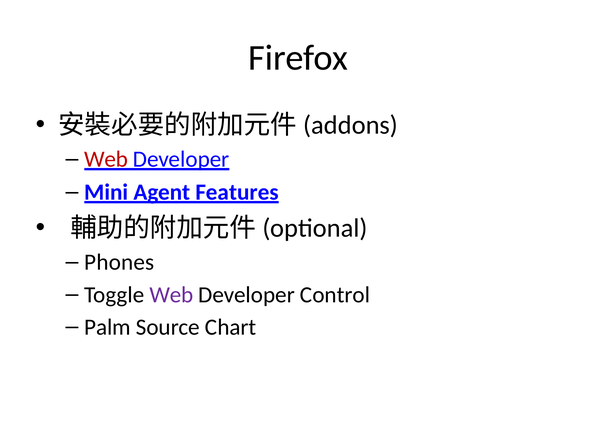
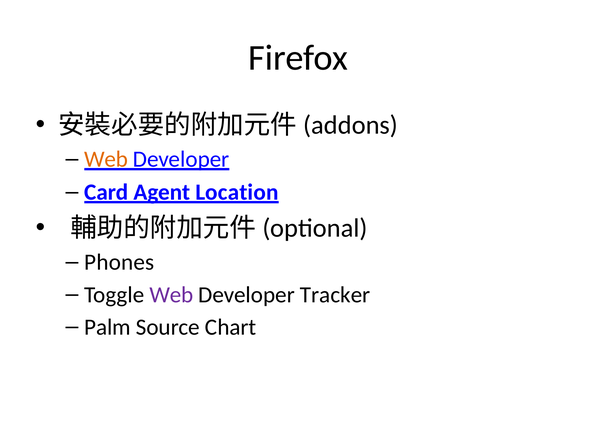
Web colour: red -> orange (106, 159)
Mini: Mini -> Card (106, 192)
Features: Features -> Location (237, 192)
Control: Control -> Tracker (335, 295)
